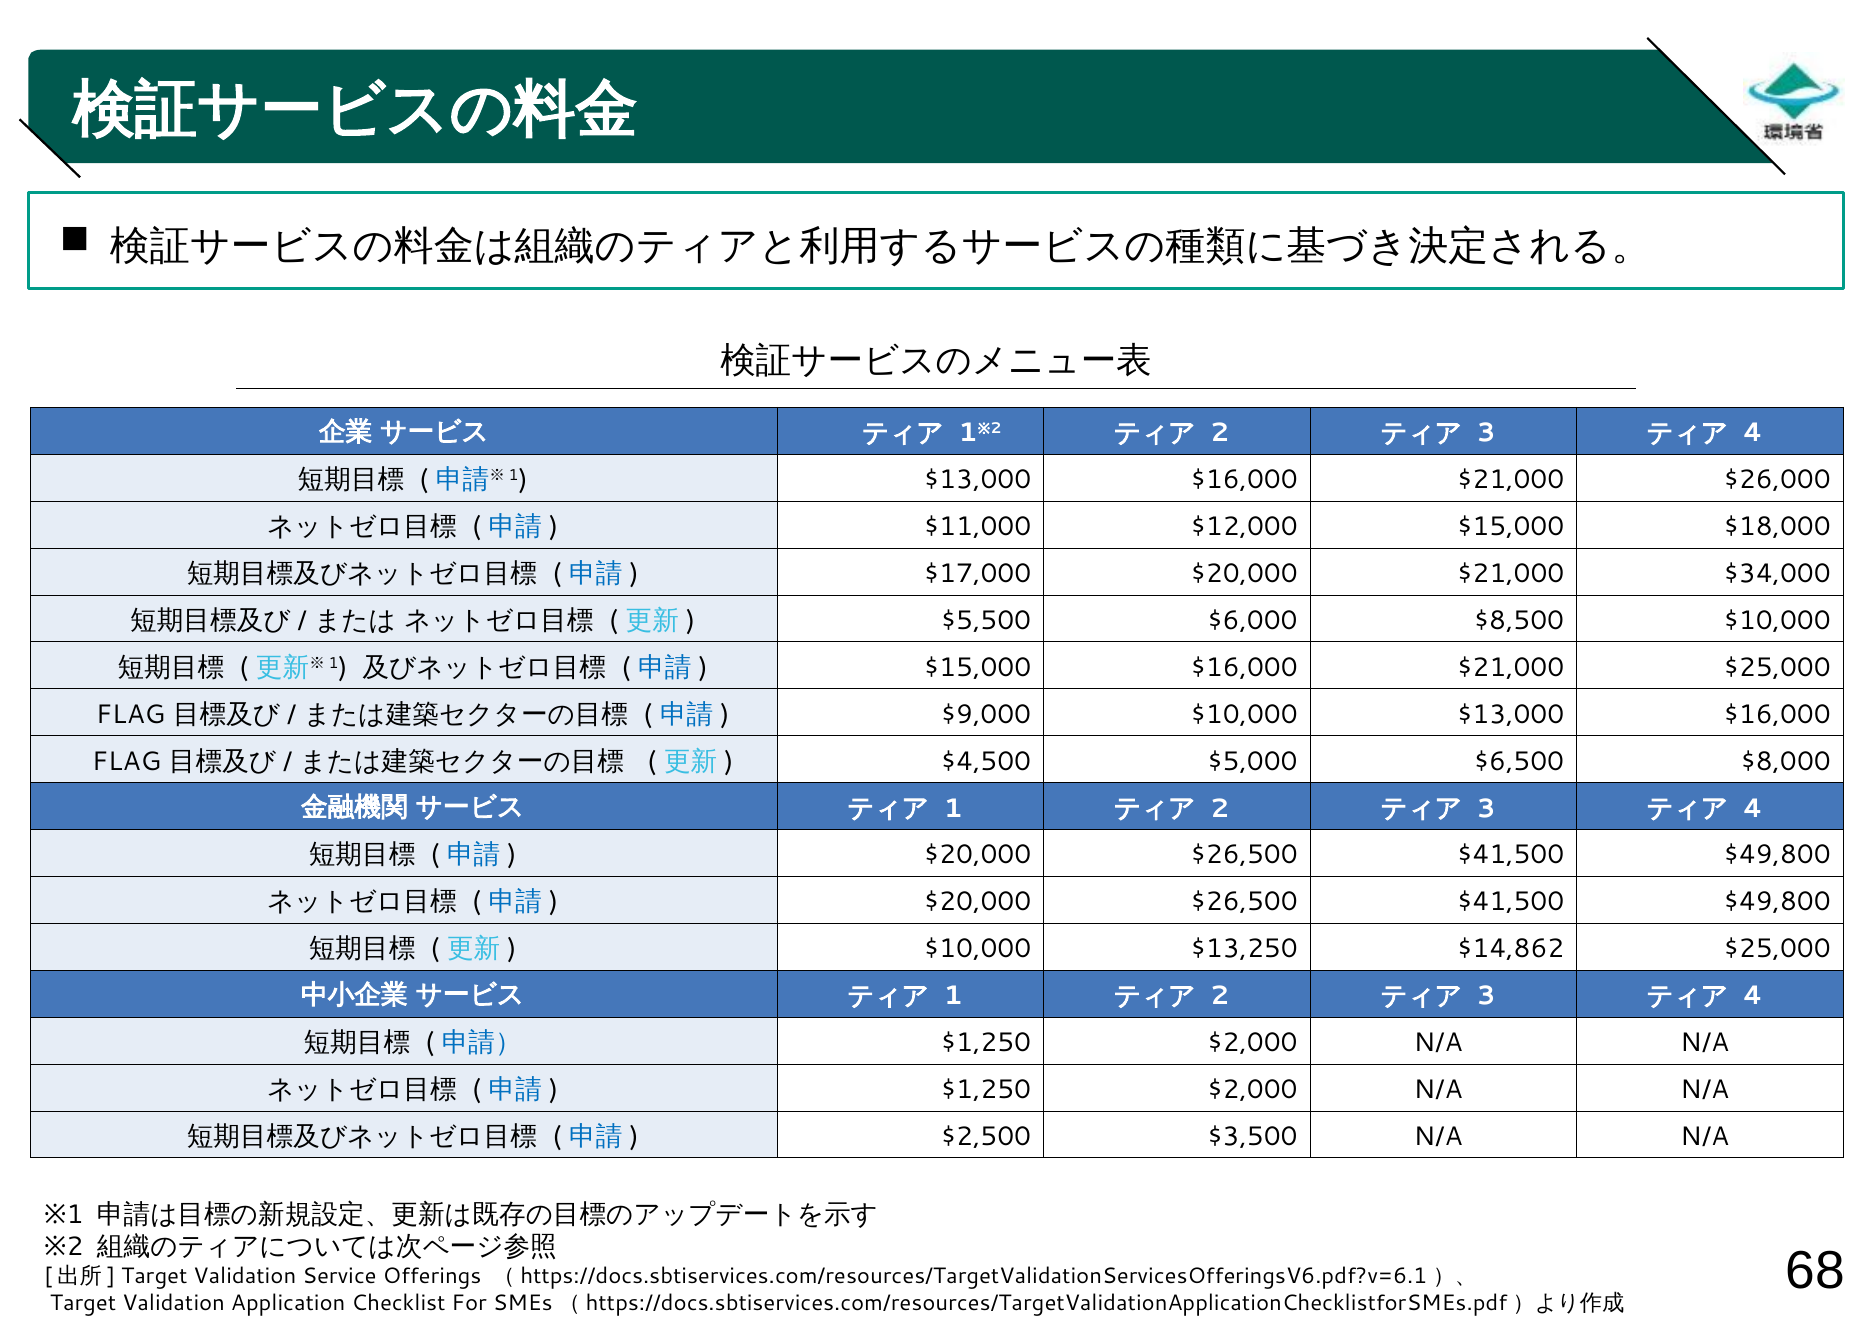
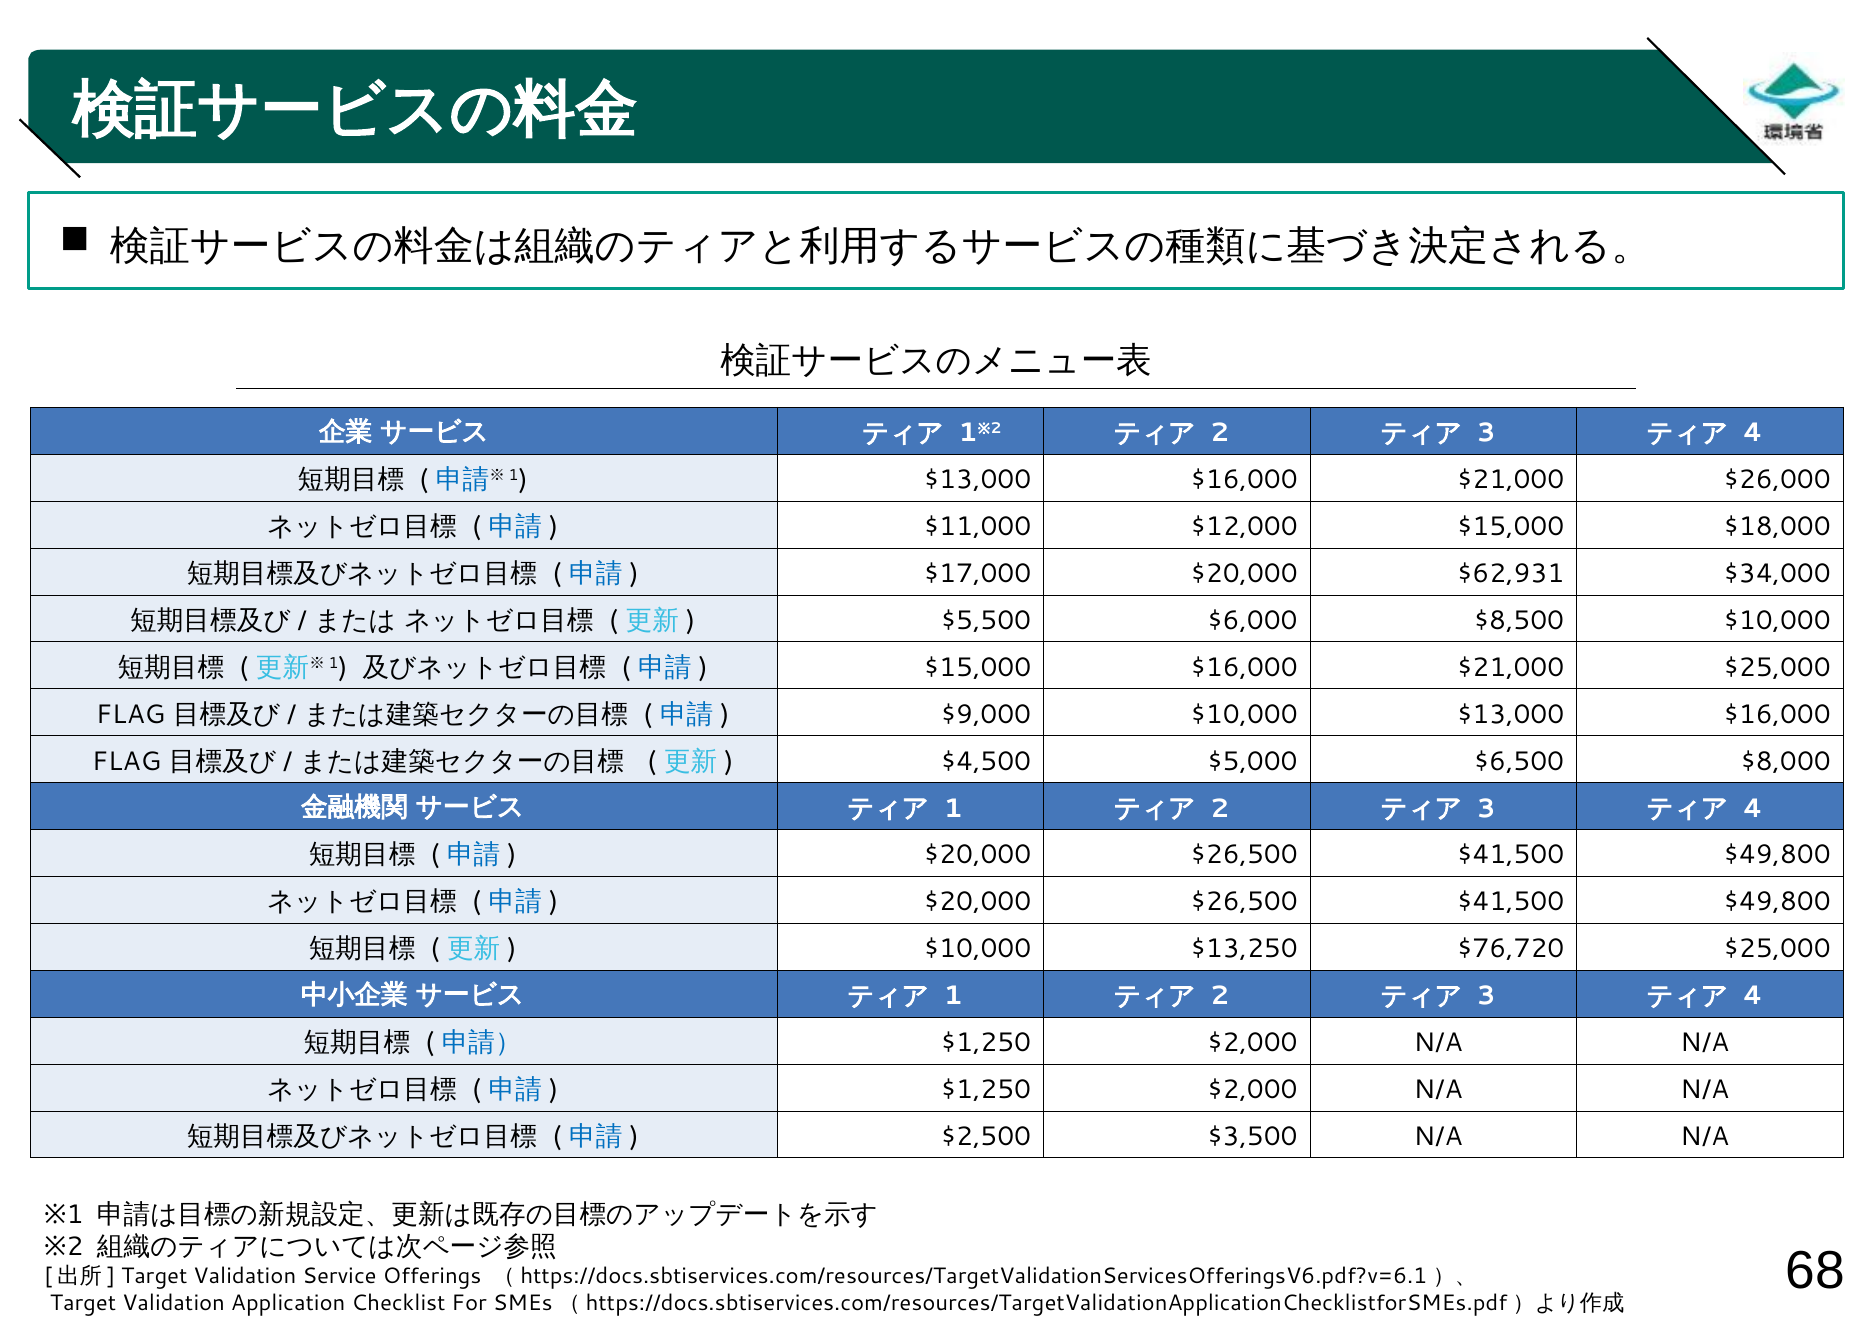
$20,000 $21,000: $21,000 -> $62,931 (1511, 573)
$14,862: $14,862 -> $76,720 (1511, 949)
